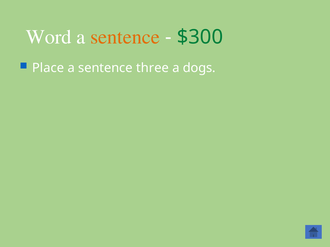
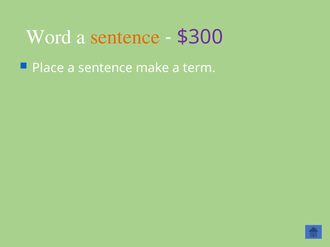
$300 colour: green -> purple (200, 37)
three: three -> make (153, 68)
dogs: dogs -> term (199, 68)
